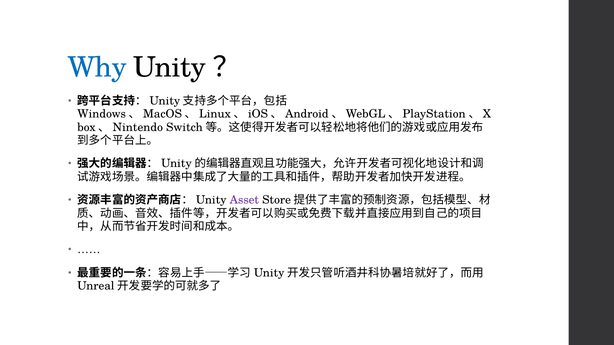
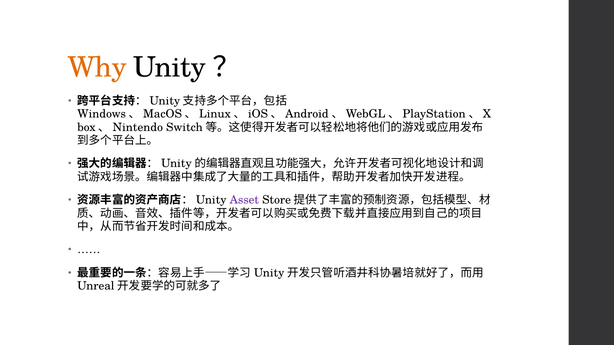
Why colour: blue -> orange (97, 67)
